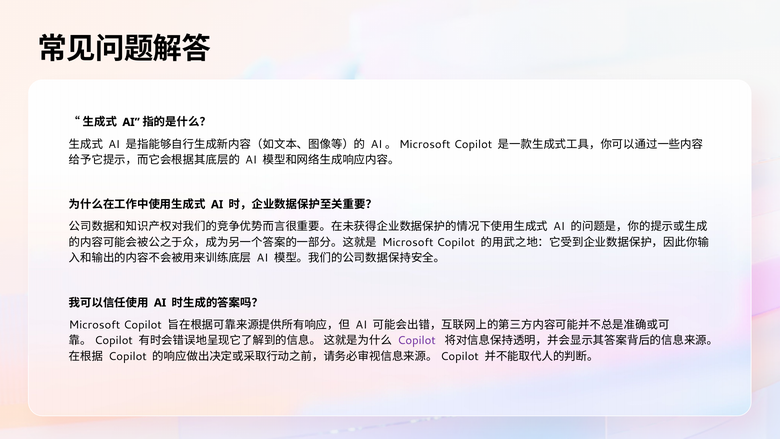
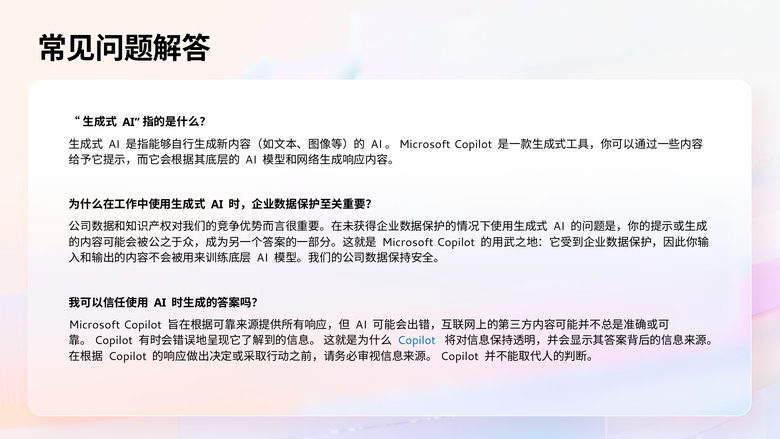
Copilot colour: purple -> blue (417, 340)
